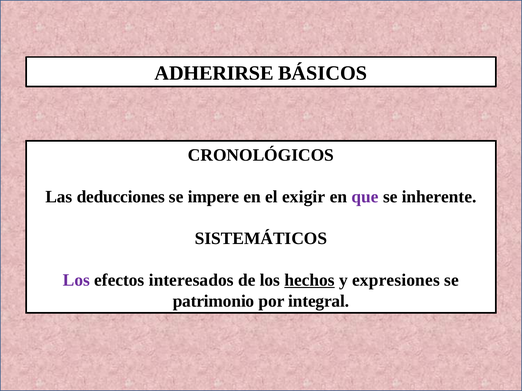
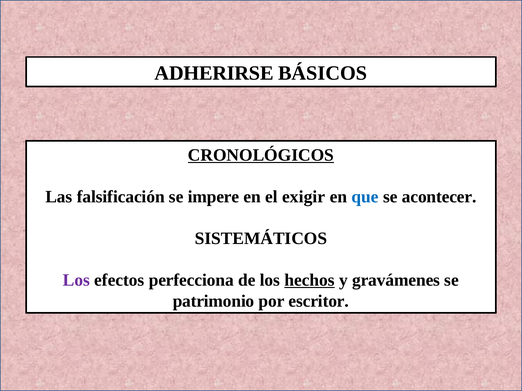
CRONOLÓGICOS underline: none -> present (261, 155)
deducciones: deducciones -> falsificación (121, 197)
que colour: purple -> blue (365, 197)
inherente: inherente -> acontecer (439, 197)
interesados: interesados -> perfecciona (191, 280)
expresiones: expresiones -> gravámenes (396, 280)
integral: integral -> escritor (319, 301)
